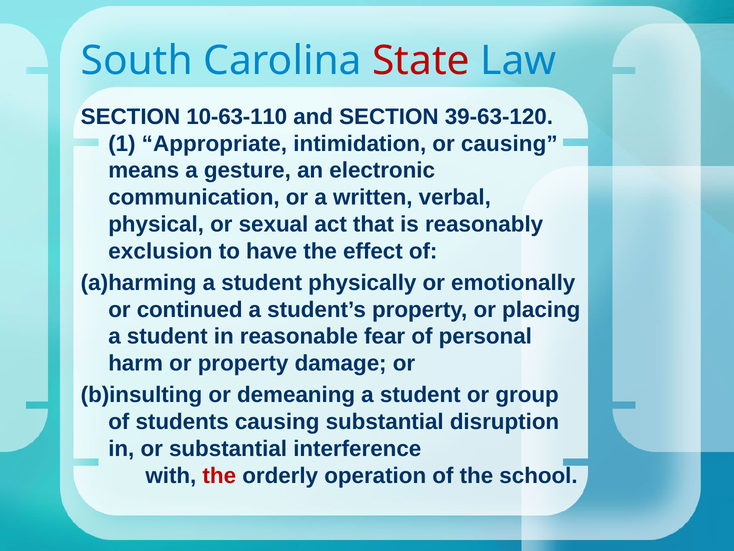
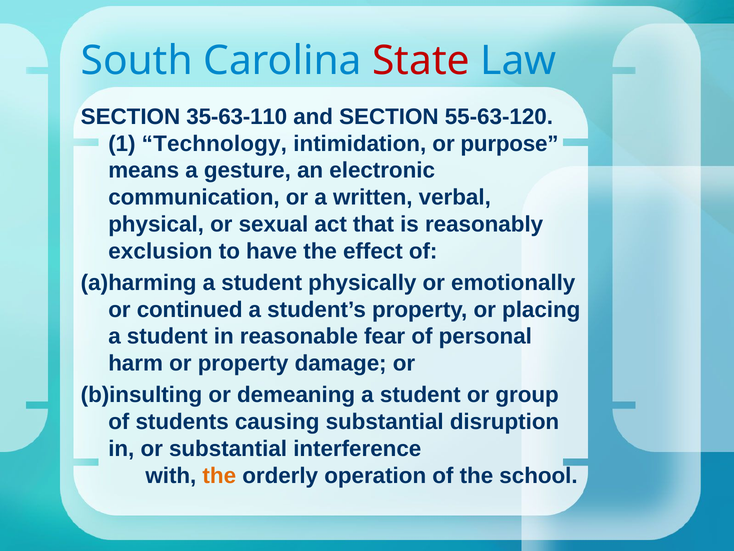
10-63-110: 10-63-110 -> 35-63-110 (237, 117)
39-63-120: 39-63-120 -> 55-63-120 (499, 117)
Appropriate: Appropriate -> Technology (214, 143)
or causing: causing -> purpose (509, 143)
the colour: red -> orange (219, 475)
